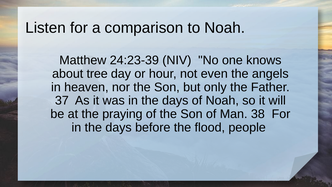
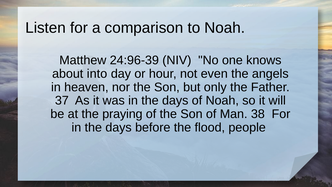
24:23-39: 24:23-39 -> 24:96-39 (134, 60)
tree: tree -> into (97, 74)
